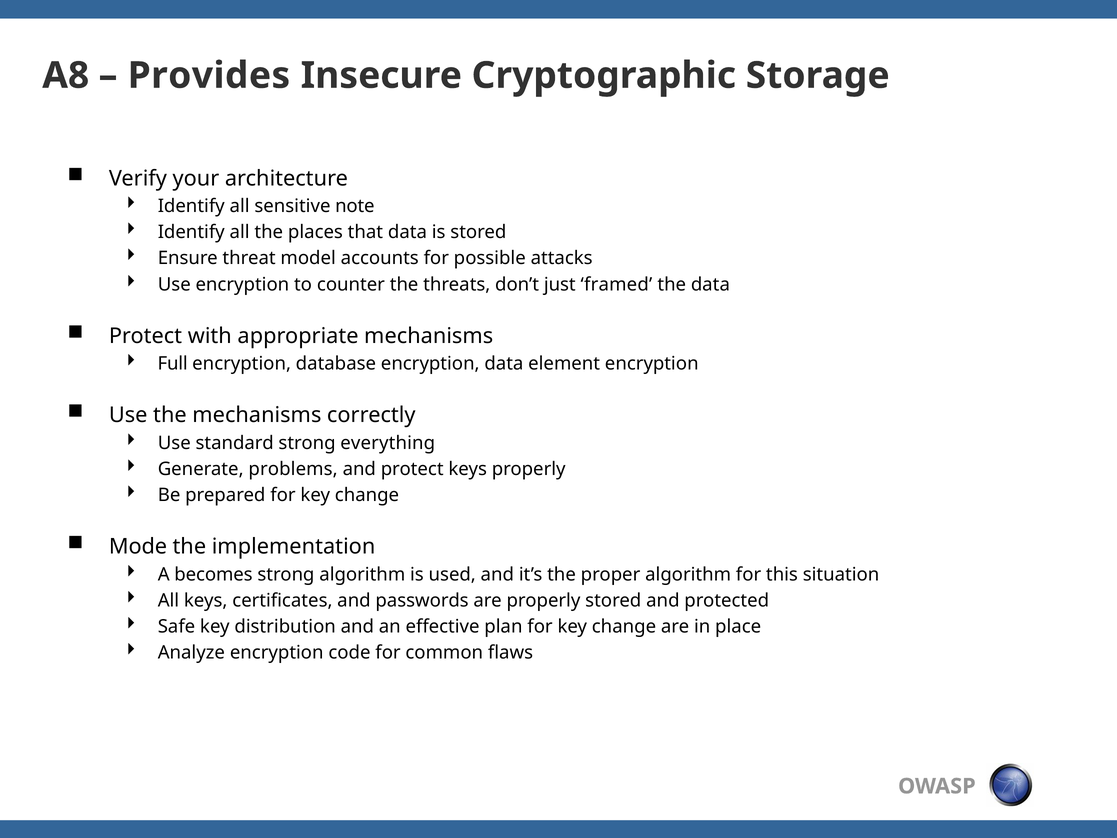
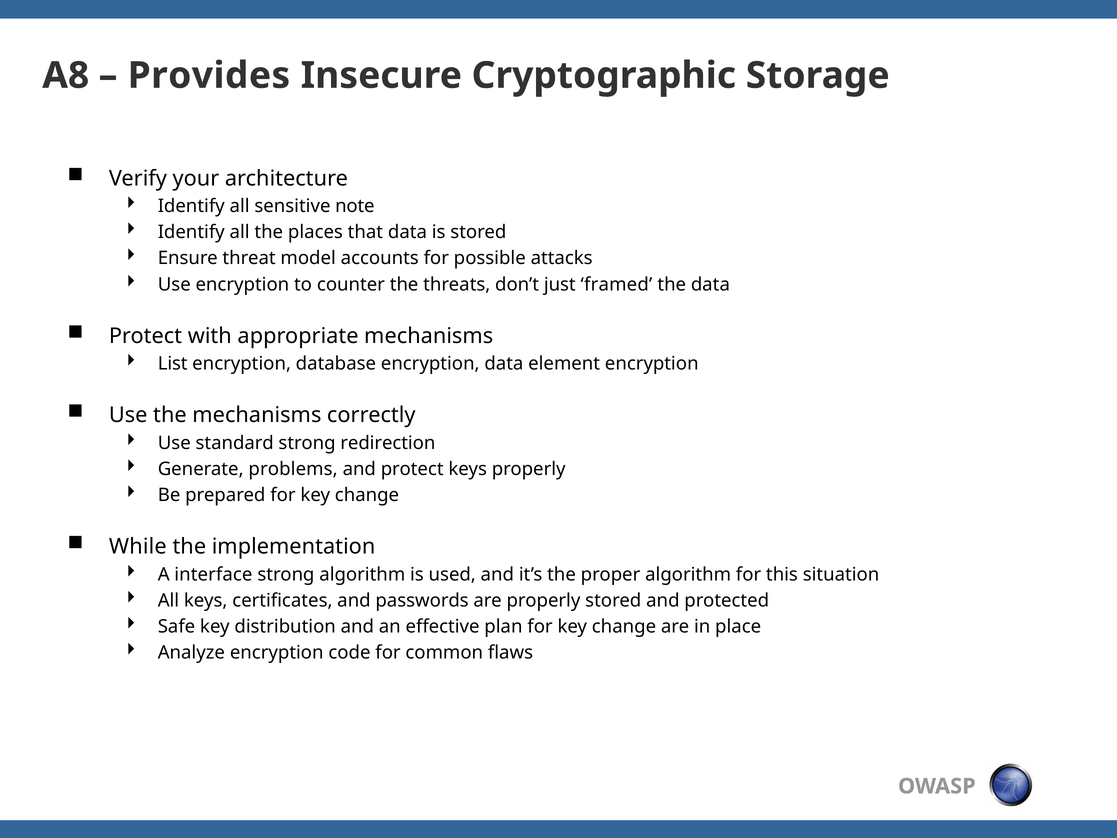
Full: Full -> List (173, 364)
everything: everything -> redirection (388, 443)
Mode: Mode -> While (138, 547)
becomes: becomes -> interface (213, 574)
